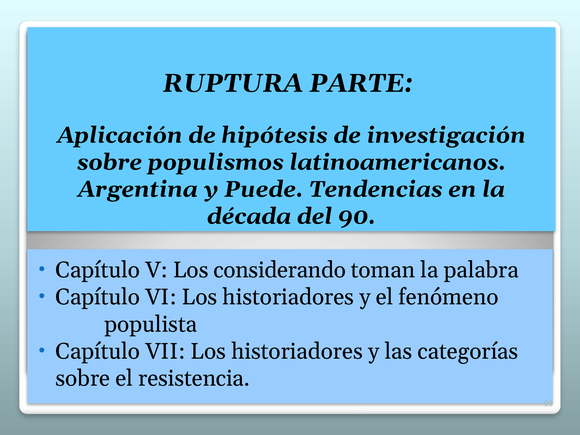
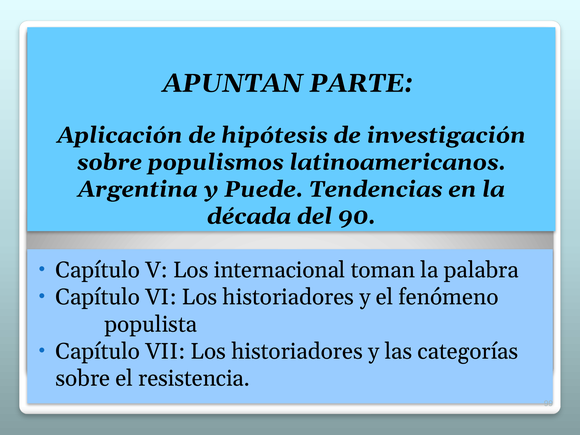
RUPTURA: RUPTURA -> APUNTAN (233, 83)
considerando: considerando -> internacional (280, 270)
